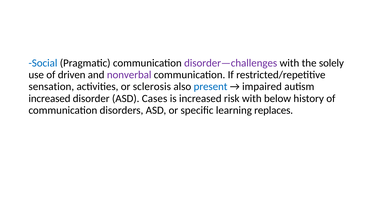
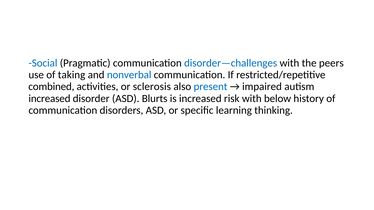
disorder—challenges colour: purple -> blue (231, 63)
solely: solely -> peers (331, 63)
driven: driven -> taking (72, 75)
nonverbal colour: purple -> blue (129, 75)
sensation: sensation -> combined (51, 87)
Cases: Cases -> Blurts (155, 99)
replaces: replaces -> thinking (274, 110)
